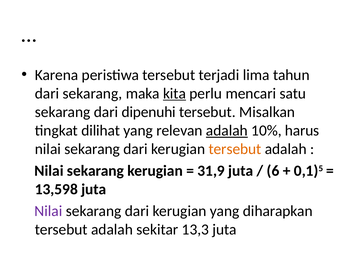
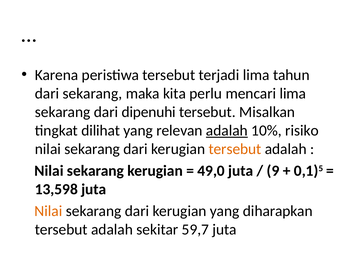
kita underline: present -> none (174, 93)
mencari satu: satu -> lima (293, 93)
harus: harus -> risiko (302, 130)
31,9: 31,9 -> 49,0 (211, 170)
6: 6 -> 9 (273, 170)
Nilai colour: purple -> orange (48, 211)
13,3: 13,3 -> 59,7 (195, 229)
